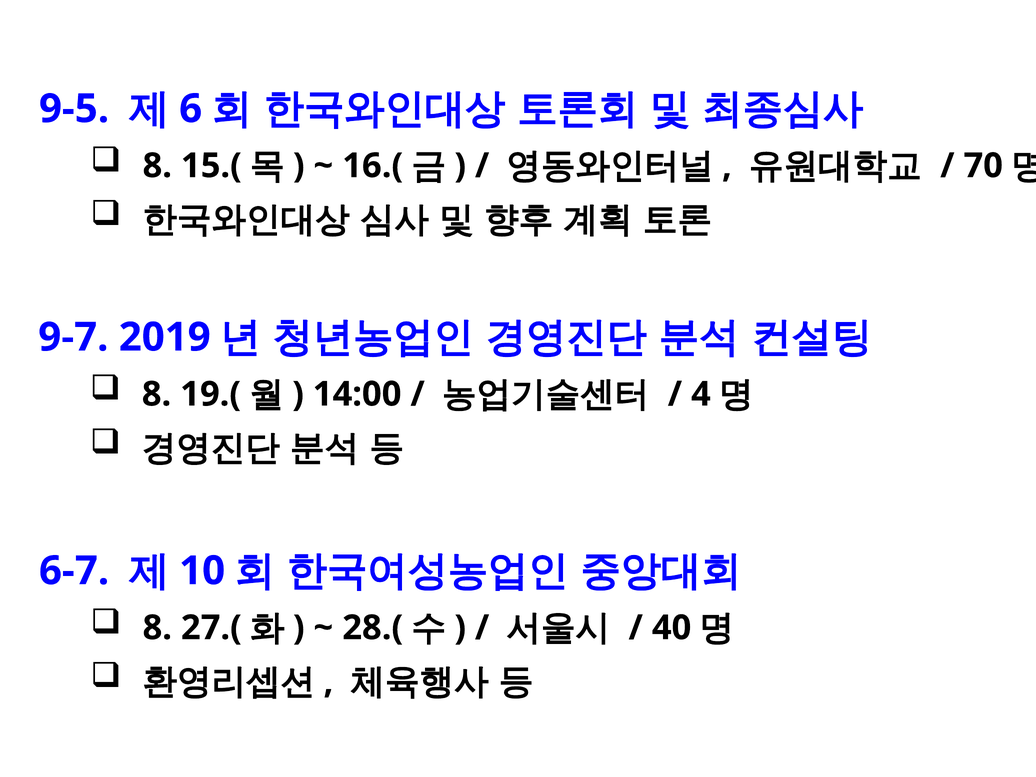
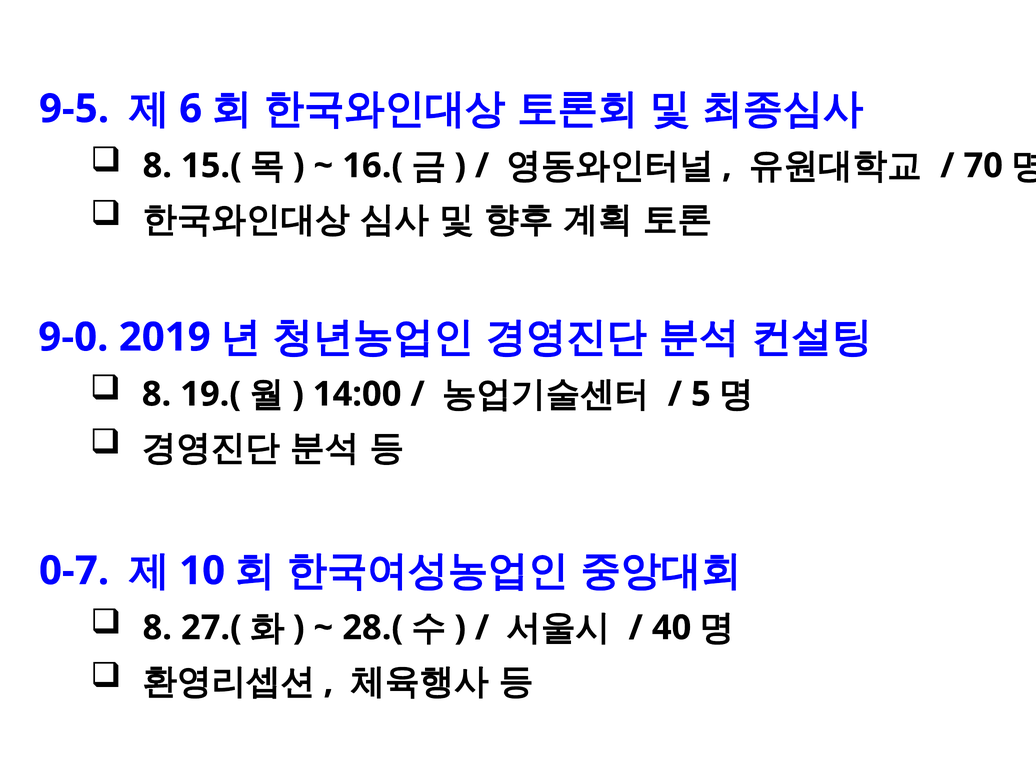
9-7: 9-7 -> 9-0 (73, 337)
4: 4 -> 5 (701, 394)
6-7: 6-7 -> 0-7 (74, 571)
